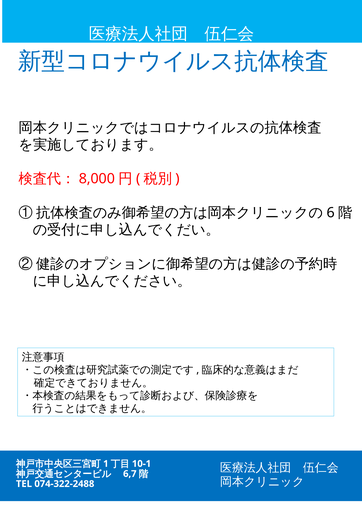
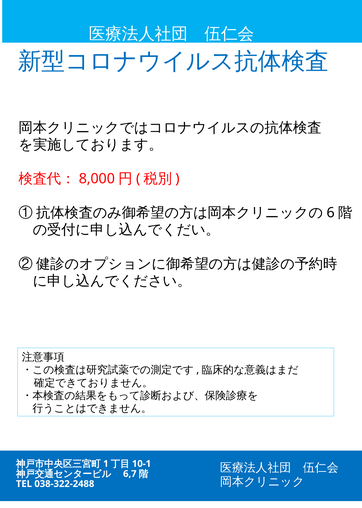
074-322-2488: 074-322-2488 -> 038-322-2488 (64, 484)
